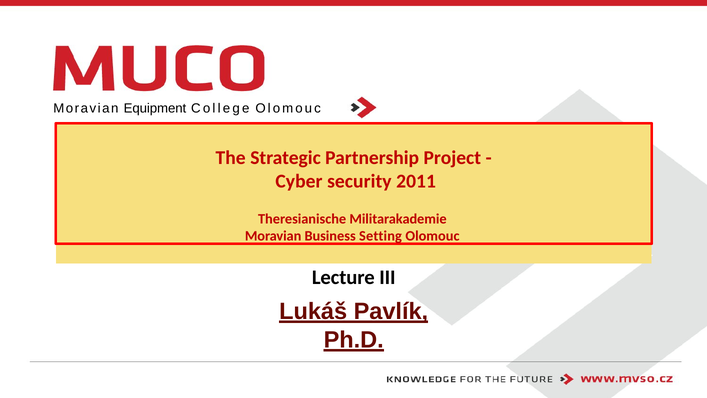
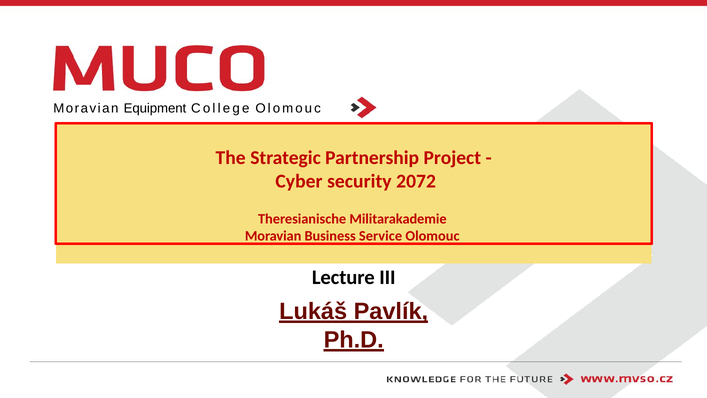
2011: 2011 -> 2072 (416, 181)
Setting: Setting -> Service (381, 236)
